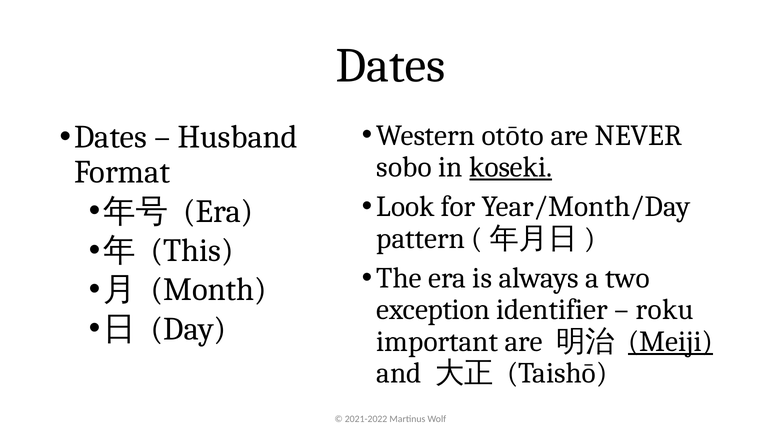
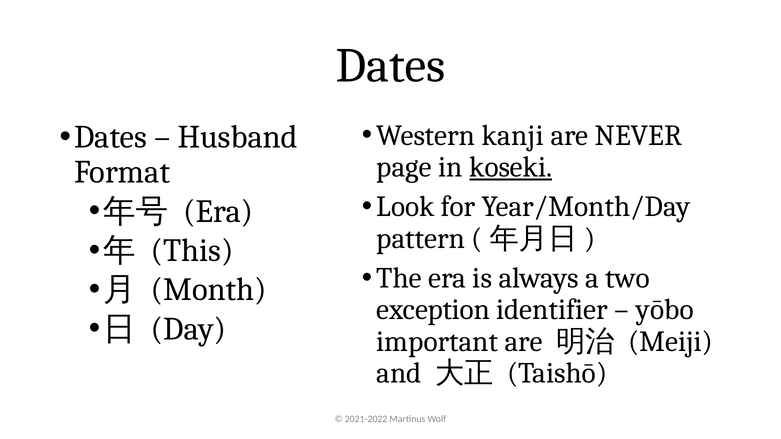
otōto: otōto -> kanji (513, 136)
sobo: sobo -> page (404, 167)
roku: roku -> yōbo (665, 310)
Meiji underline: present -> none (671, 342)
